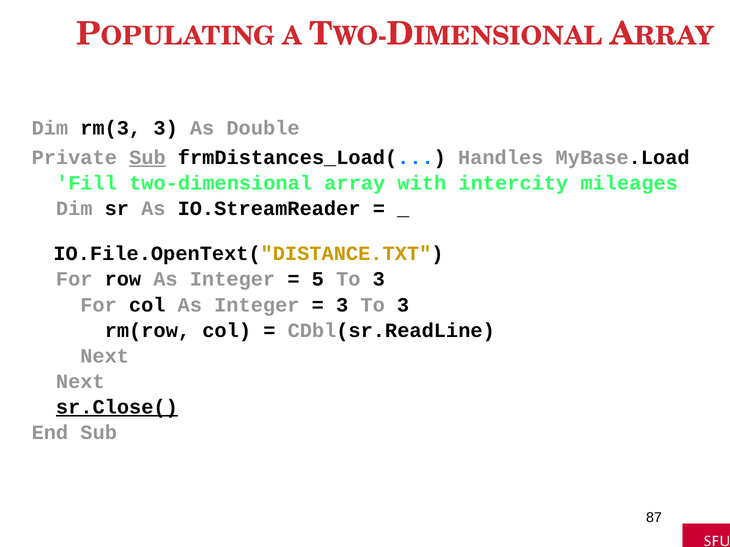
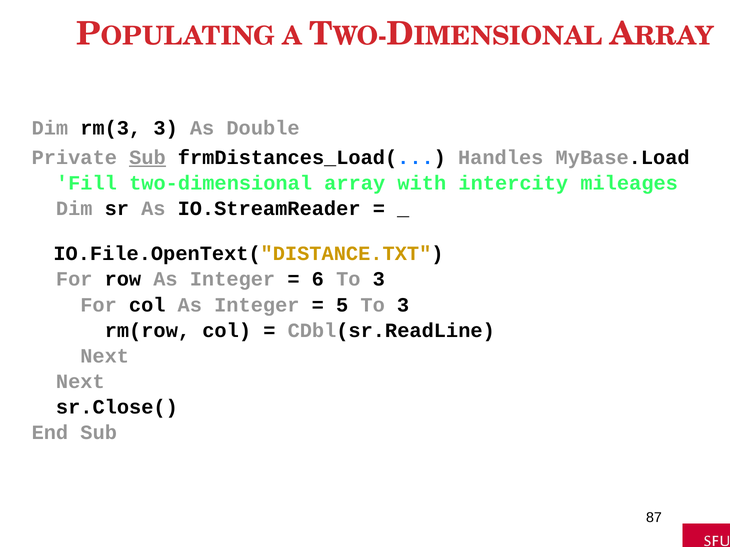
5: 5 -> 6 (318, 280)
3: 3 -> 5 (342, 305)
sr.Close( underline: present -> none (117, 407)
